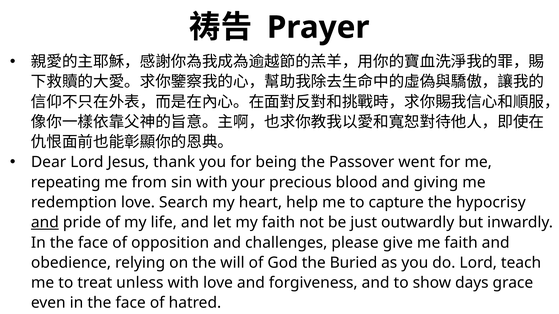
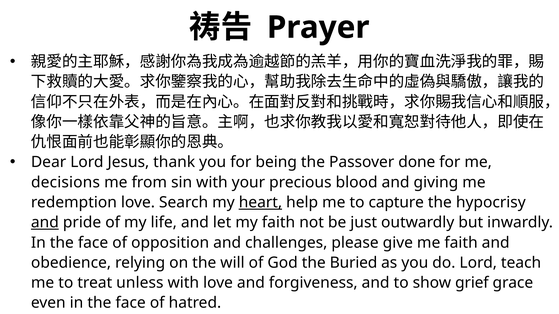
went: went -> done (417, 162)
repeating: repeating -> decisions (65, 183)
heart underline: none -> present (260, 203)
days: days -> grief (472, 283)
